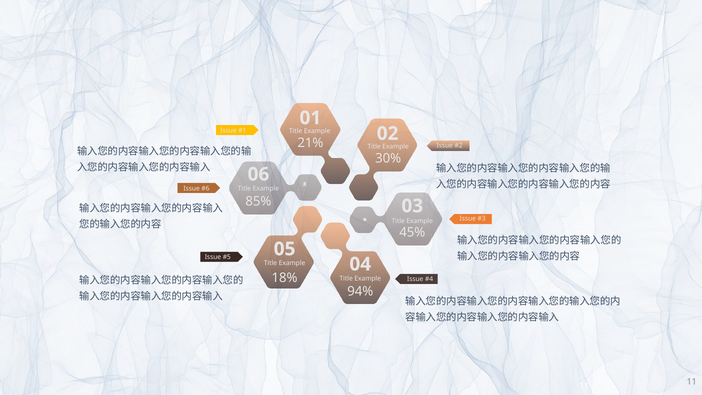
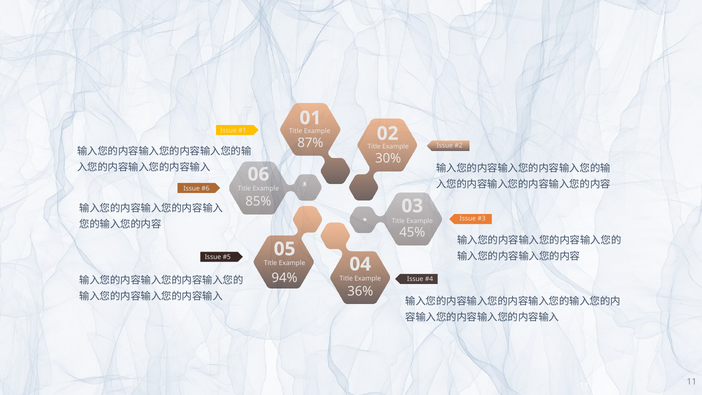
21%: 21% -> 87% (310, 143)
18%: 18% -> 94% (285, 278)
94%: 94% -> 36% (360, 291)
